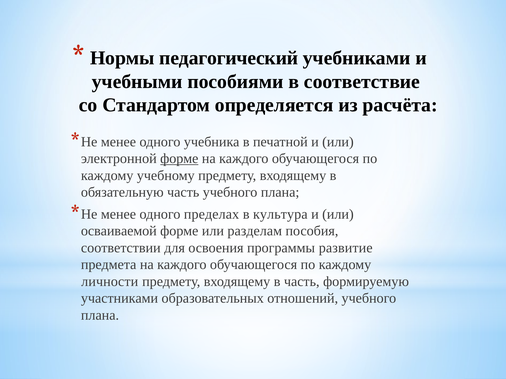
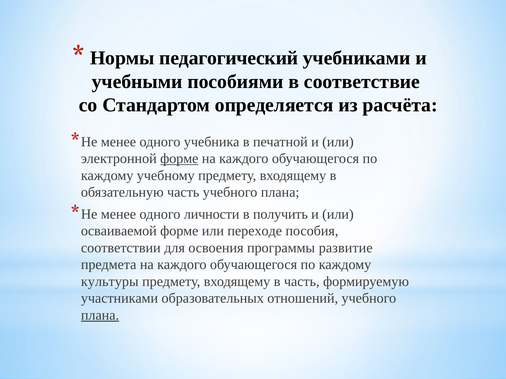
пределах: пределах -> личности (212, 214)
культура: культура -> получить (280, 214)
разделам: разделам -> переходе (255, 231)
личности: личности -> культуры (110, 282)
плана underline: none -> present (100, 316)
